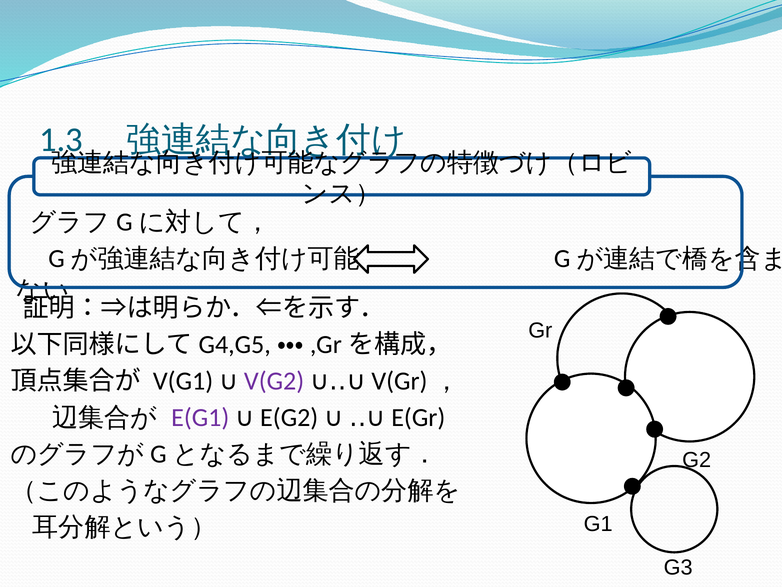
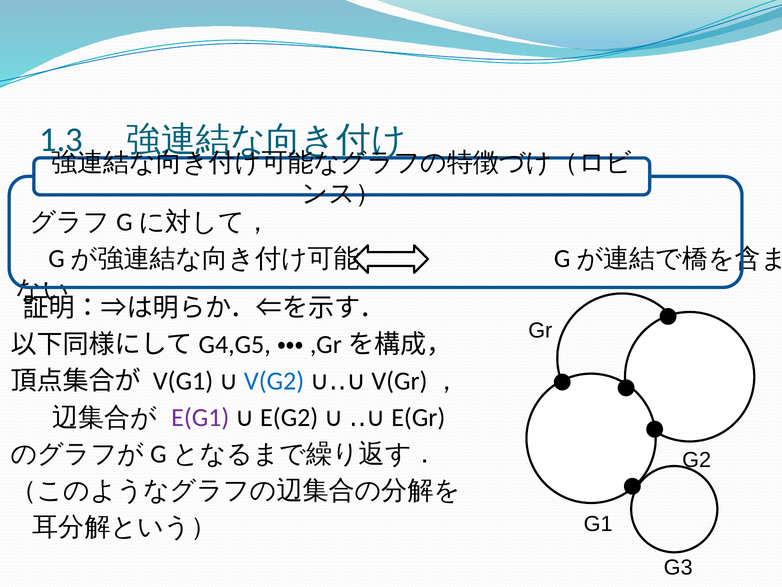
V(G2 colour: purple -> blue (274, 381)
